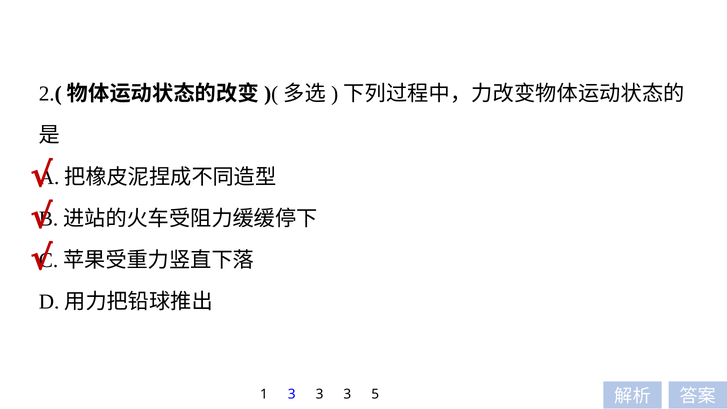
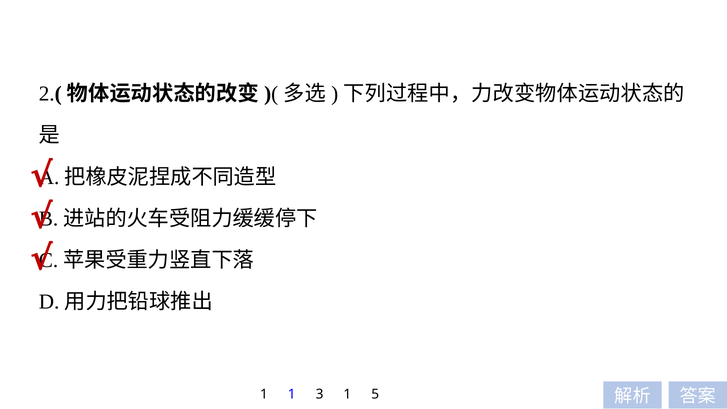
1 3: 3 -> 1 (292, 394)
3: 3 -> 1 (347, 394)
